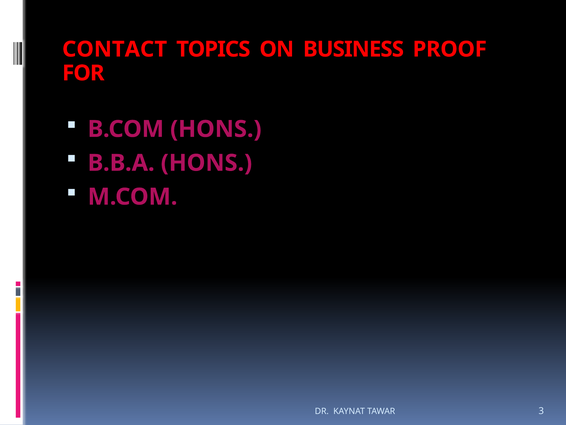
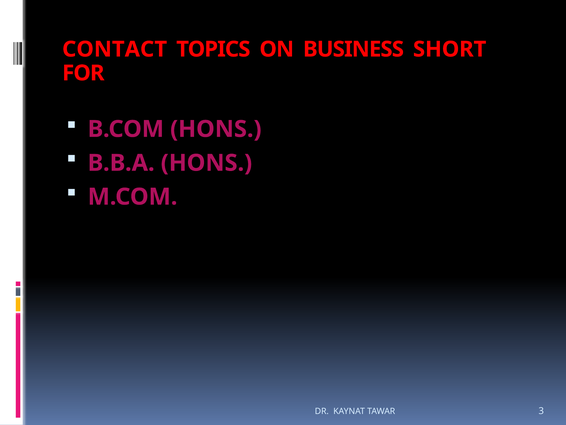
PROOF: PROOF -> SHORT (450, 49)
